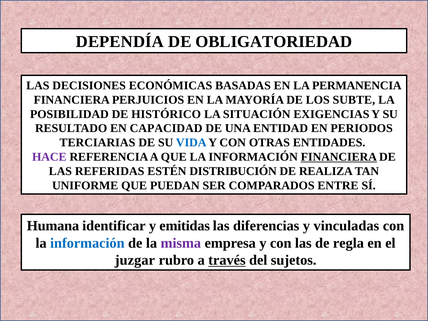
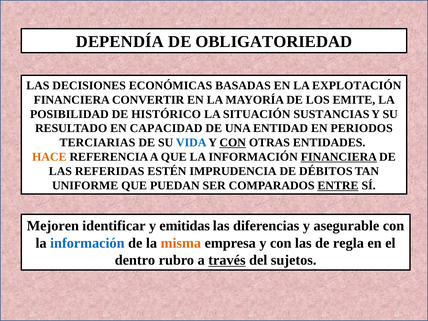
PERMANENCIA: PERMANENCIA -> EXPLOTACIÓN (357, 86)
PERJUICIOS: PERJUICIOS -> CONVERTIR (148, 100)
SUBTE: SUBTE -> EMITE (354, 100)
EXIGENCIAS: EXIGENCIAS -> SUSTANCIAS (331, 114)
CON underline: none -> present (233, 143)
HACE colour: purple -> orange (49, 157)
DISTRIBUCIÓN: DISTRIBUCIÓN -> IMPRUDENCIA (233, 171)
REALIZA: REALIZA -> DÉBITOS (326, 171)
ENTRE underline: none -> present (338, 185)
Humana: Humana -> Mejoren (53, 226)
vinculadas: vinculadas -> asegurable (346, 226)
misma colour: purple -> orange (181, 243)
juzgar: juzgar -> dentro (135, 260)
